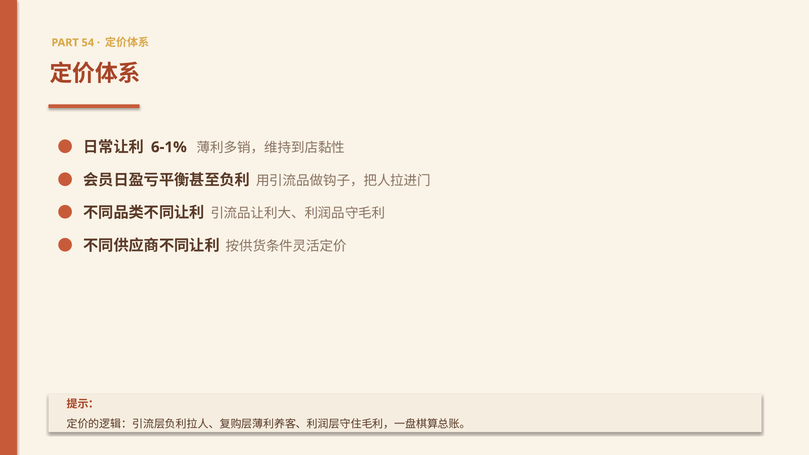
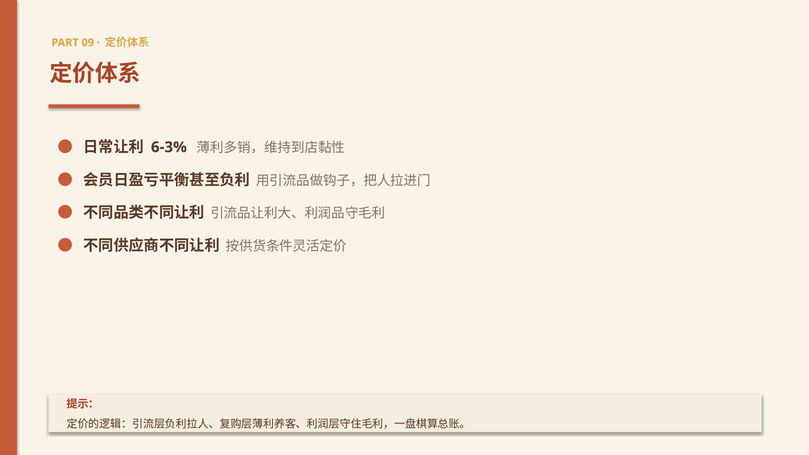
54: 54 -> 09 (88, 43)
6-1%: 6-1% -> 6-3% (169, 147)
